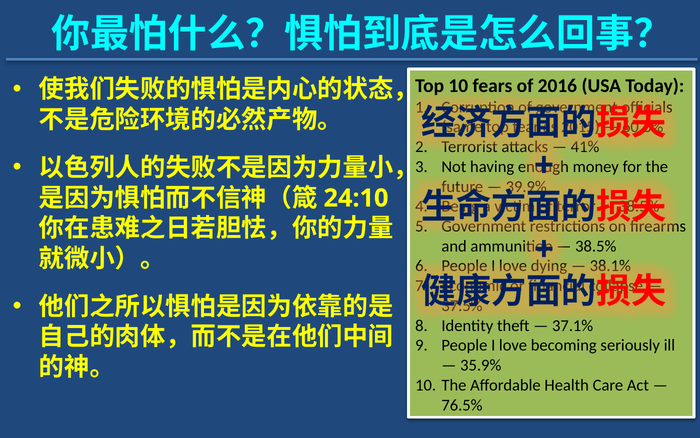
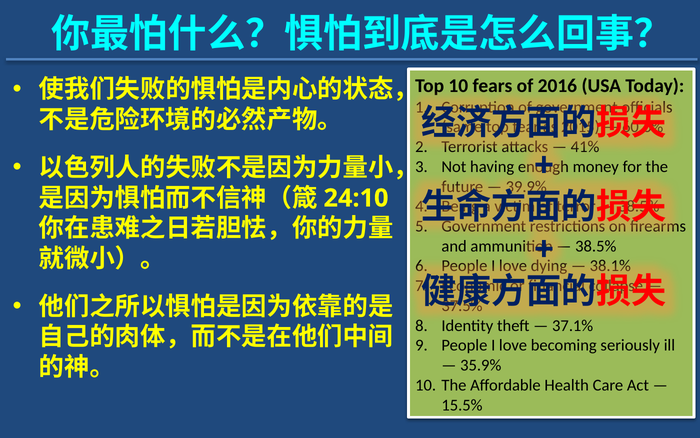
76.5%: 76.5% -> 15.5% (462, 405)
